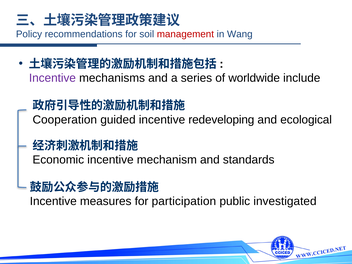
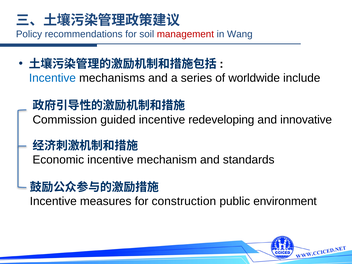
Incentive colour: purple -> blue (52, 78)
Cooperation: Cooperation -> Commission (65, 120)
ecological: ecological -> innovative (306, 120)
participation: participation -> construction (184, 201)
investigated: investigated -> environment (285, 201)
